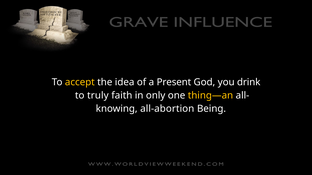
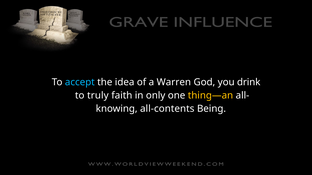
accept colour: yellow -> light blue (80, 82)
Present: Present -> Warren (174, 82)
all-abortion: all-abortion -> all-contents (167, 109)
